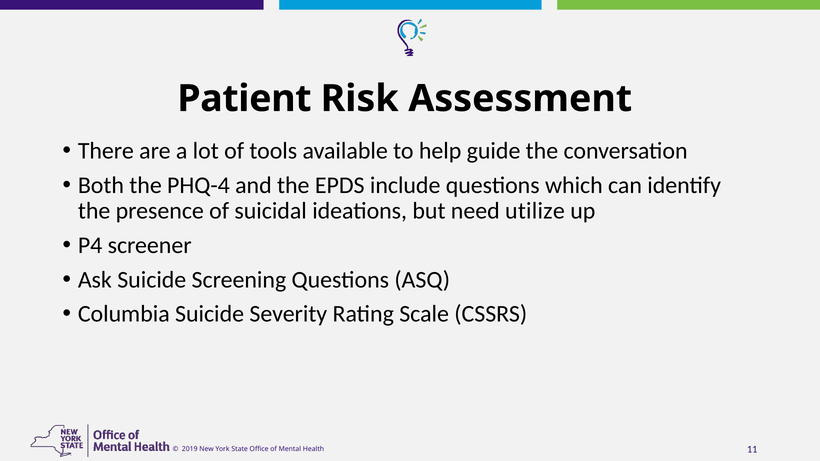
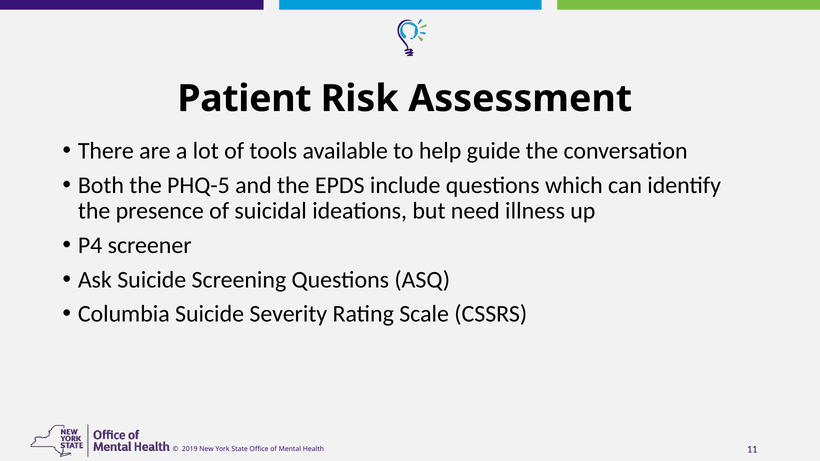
PHQ-4: PHQ-4 -> PHQ-5 (198, 185)
utilize: utilize -> illness (535, 211)
